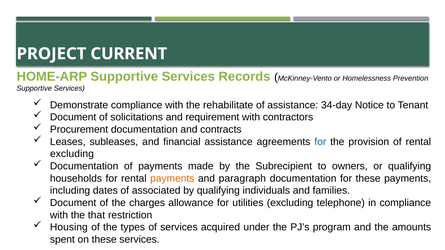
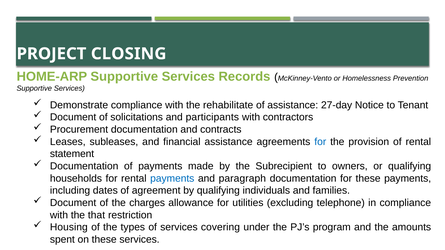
CURRENT: CURRENT -> CLOSING (129, 54)
34-day: 34-day -> 27-day (337, 105)
requirement: requirement -> participants (212, 117)
excluding: excluding -> statement (72, 154)
payments colour: orange -> blue (172, 179)
associated: associated -> agreement (156, 191)
acquired: acquired -> covering (220, 228)
